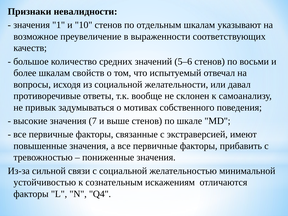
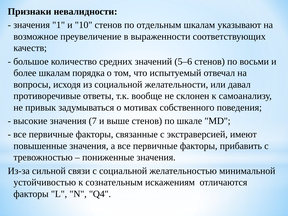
свойств: свойств -> порядка (88, 73)
